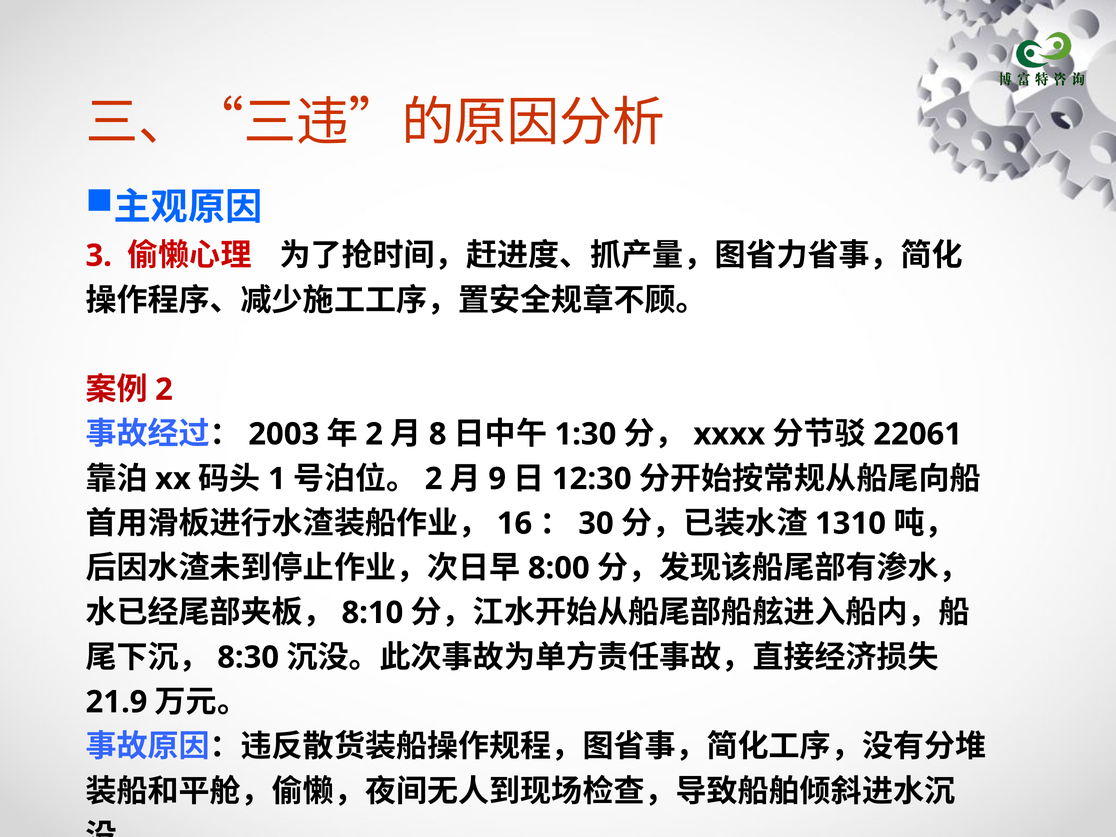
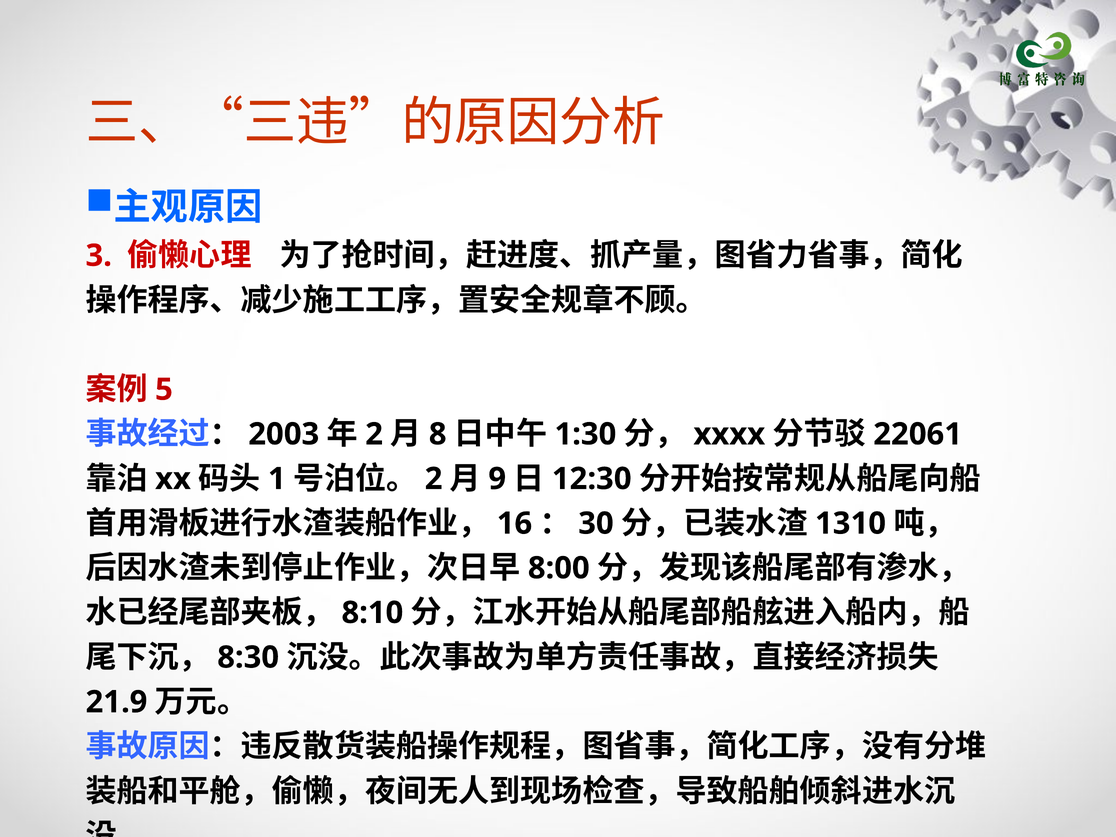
2: 2 -> 5 (164, 390)
